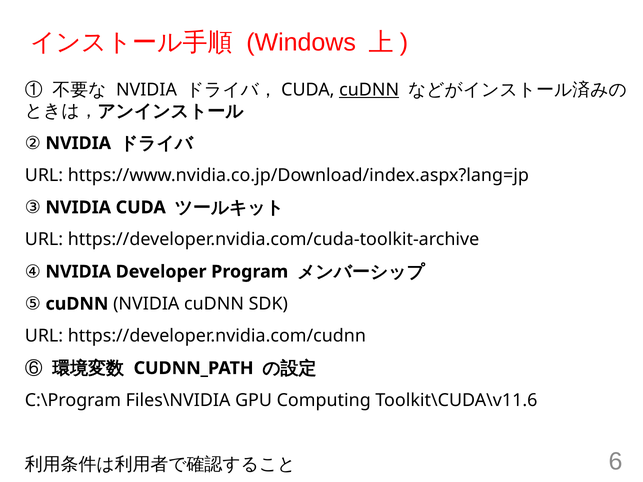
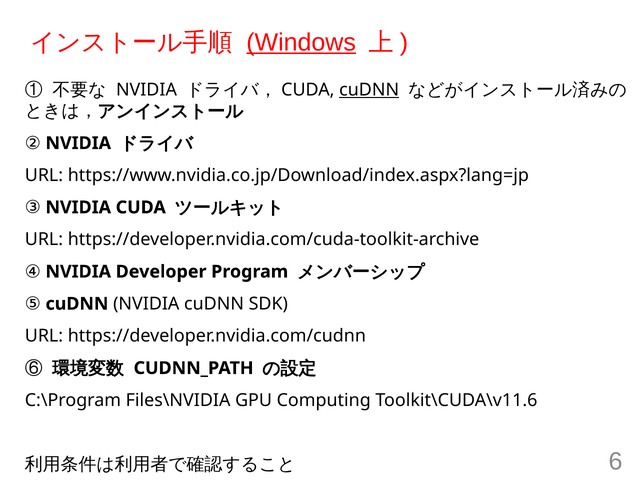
Windows underline: none -> present (301, 43)
